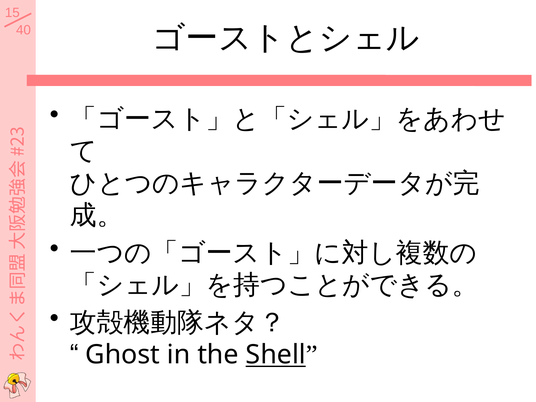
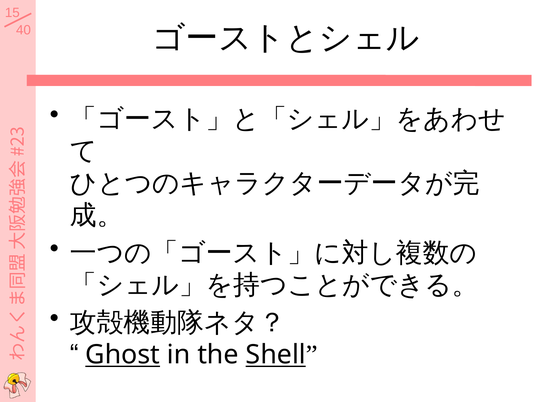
Ghost underline: none -> present (123, 355)
